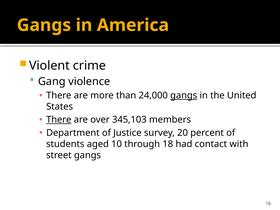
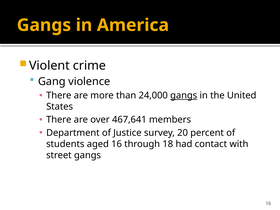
There underline: present -> none (59, 120)
345,103: 345,103 -> 467,641 (129, 120)
aged 10: 10 -> 16 (117, 144)
